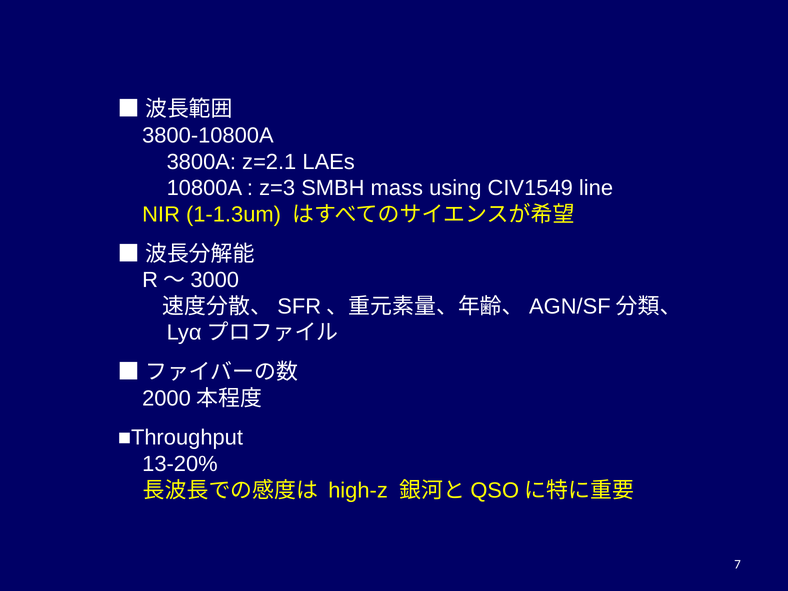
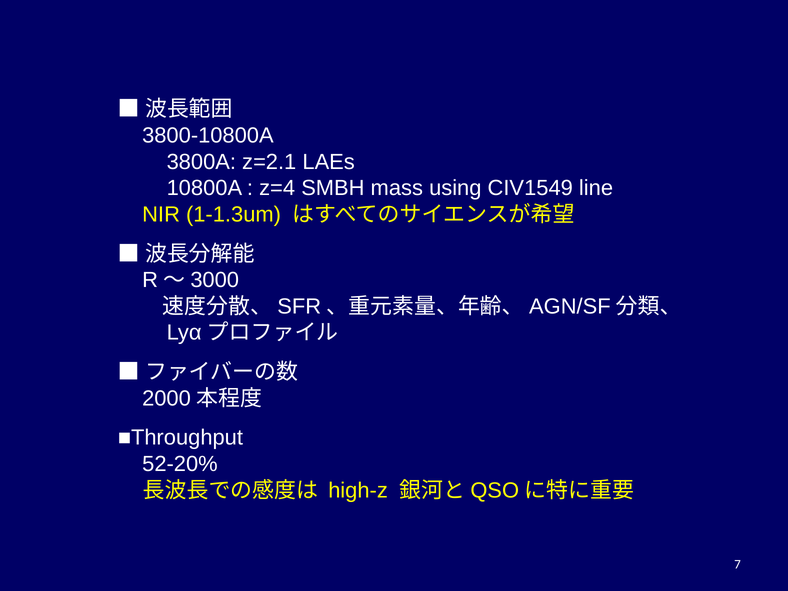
z=3: z=3 -> z=4 (277, 188)
13-20%: 13-20% -> 52-20% (180, 464)
